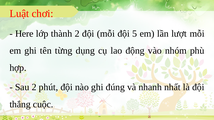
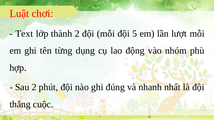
Here: Here -> Text (24, 34)
